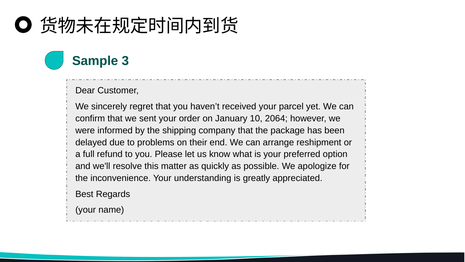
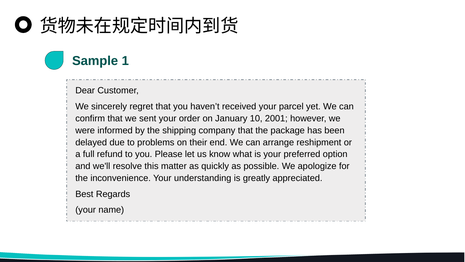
3: 3 -> 1 (125, 61)
2064: 2064 -> 2001 (276, 118)
